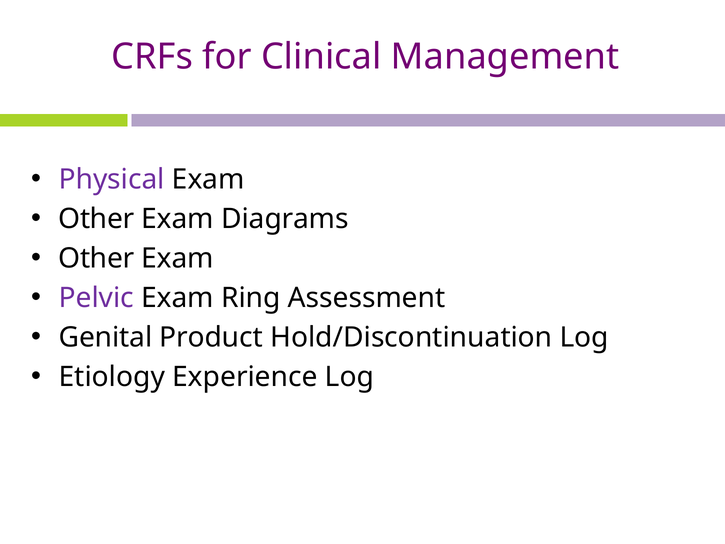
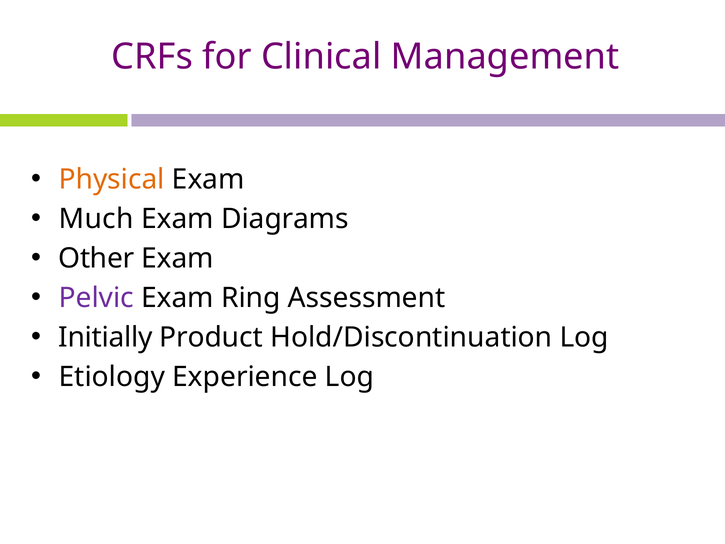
Physical colour: purple -> orange (112, 180)
Other: Other -> Much (96, 219)
Genital: Genital -> Initially (106, 337)
